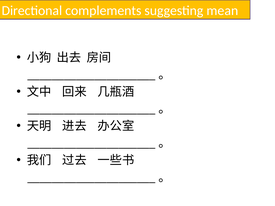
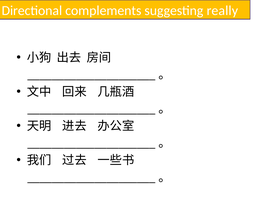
mean: mean -> really (222, 11)
